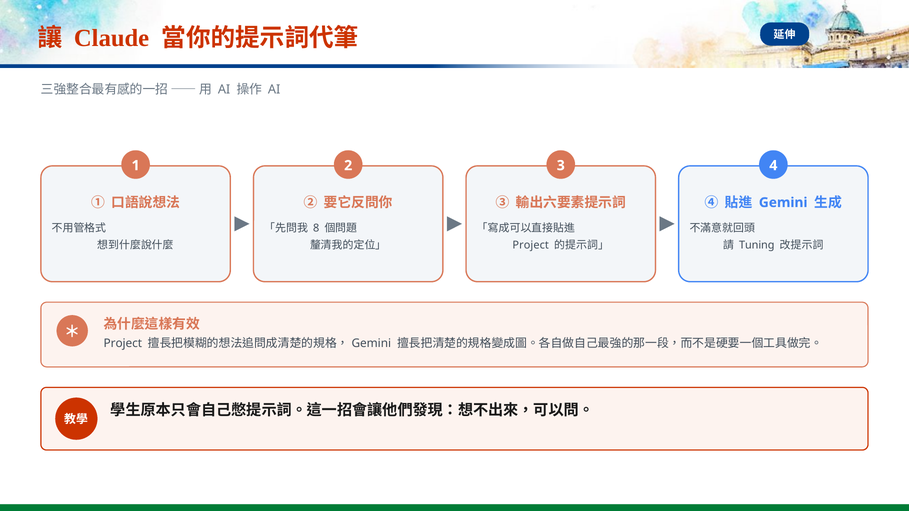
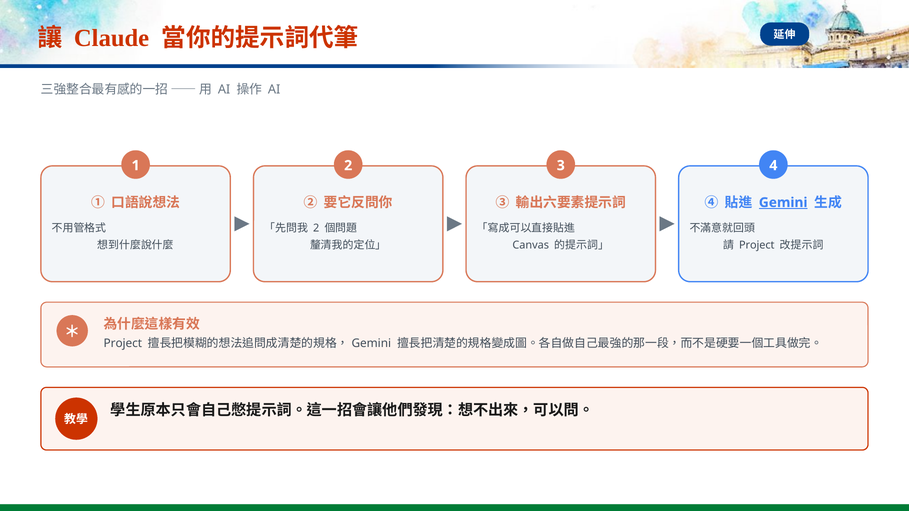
Gemini underline: none -> present (783, 203)
8: 8 -> 2 (316, 228)
Tuning: Tuning -> Project (757, 245)
Project: Project -> Canvas (531, 245)
